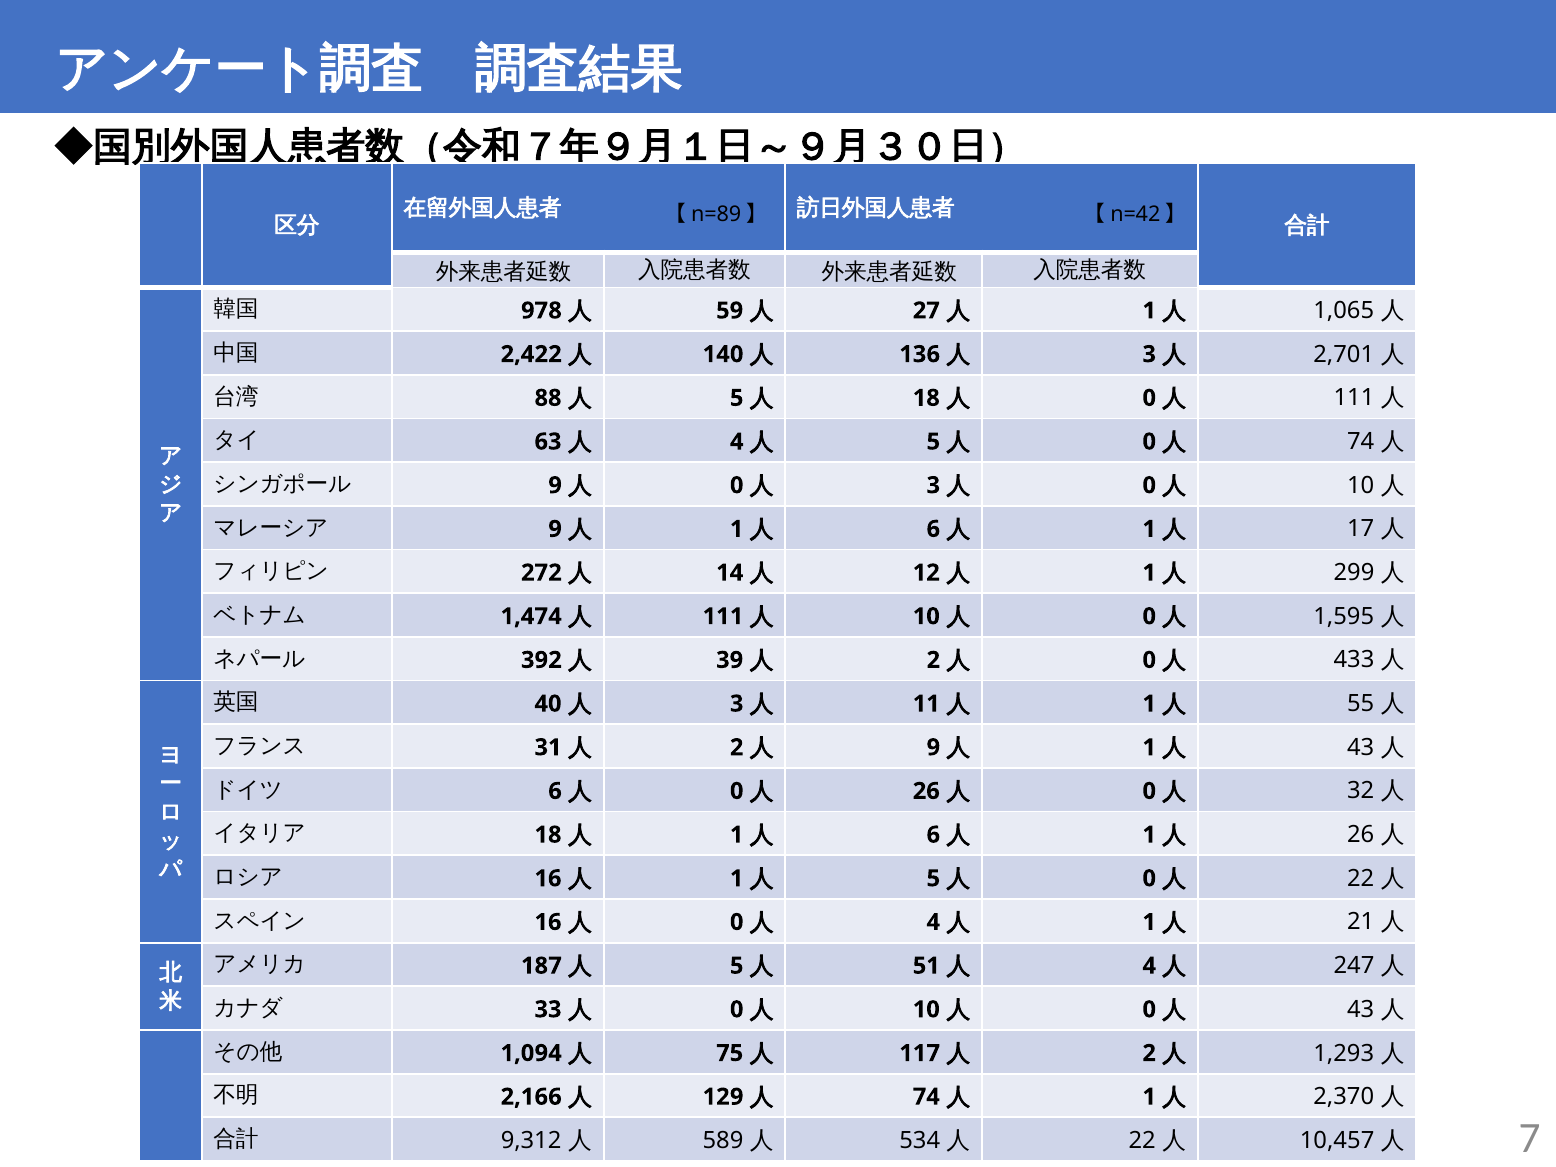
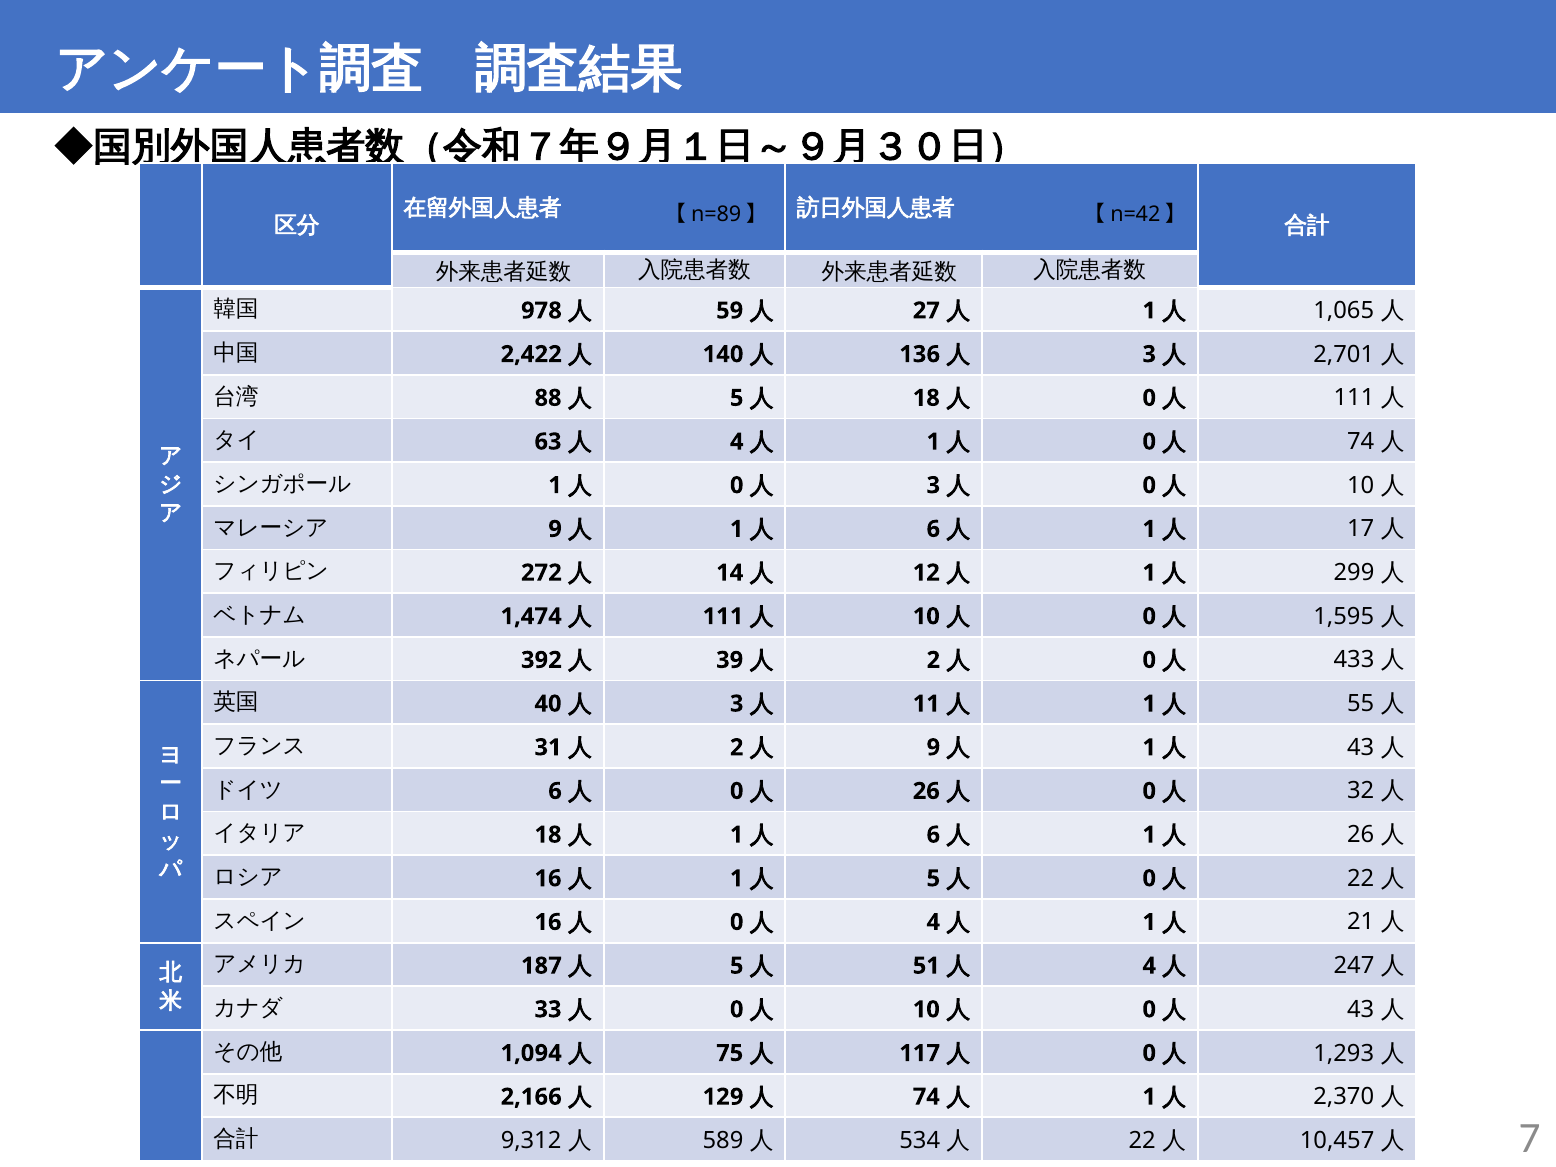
5: 5 -> 1 (933, 442)
9: 9 -> 1 (555, 485)
2: 2 -> 0 (1149, 1053)
